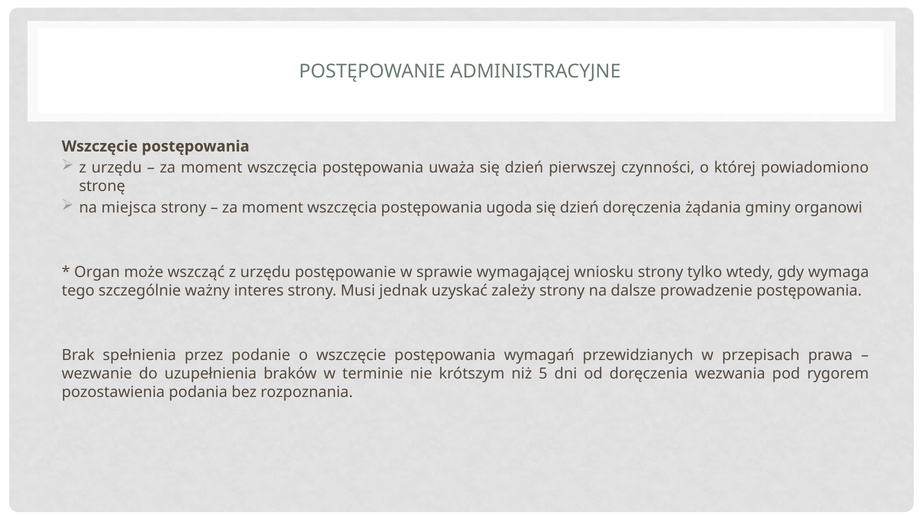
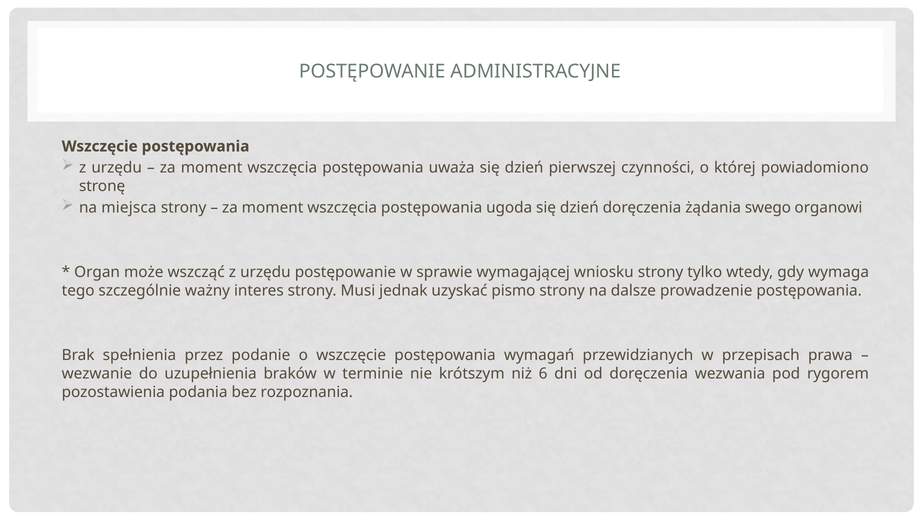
gminy: gminy -> swego (768, 208)
zależy: zależy -> pismo (513, 291)
5: 5 -> 6 (543, 374)
